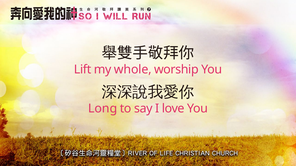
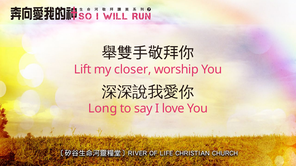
whole: whole -> closer (133, 70)
